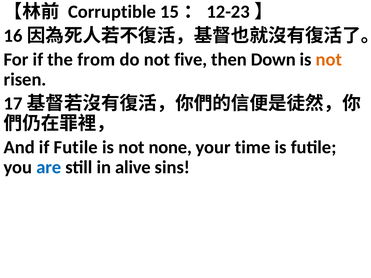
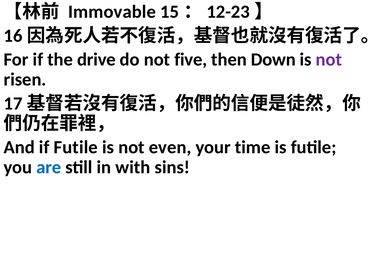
Corruptible: Corruptible -> Immovable (112, 12)
from: from -> drive (96, 60)
not colour: orange -> purple (329, 60)
none: none -> even (170, 147)
alive: alive -> with (133, 168)
